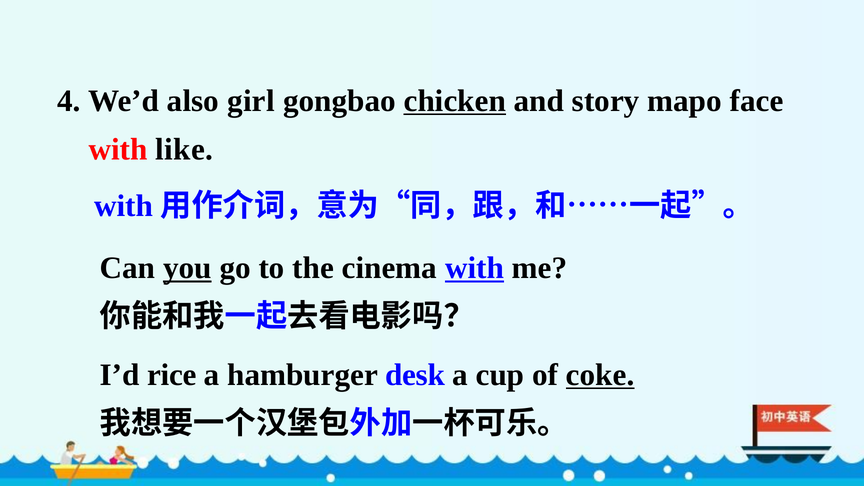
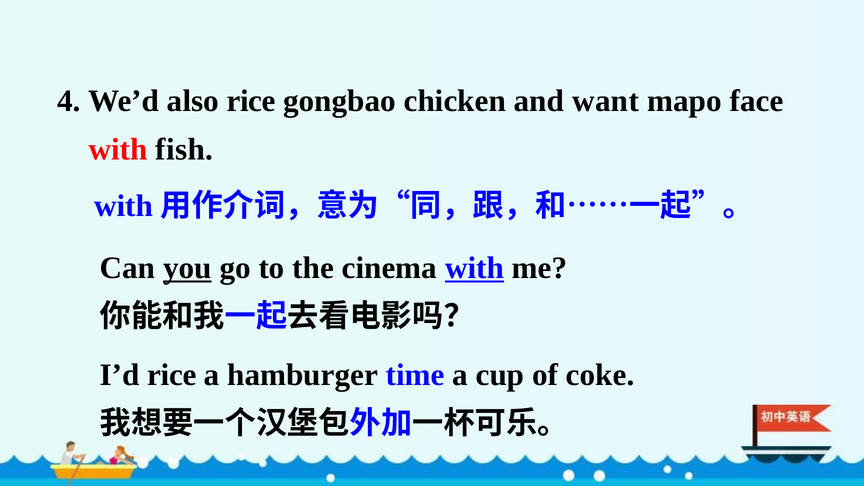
also girl: girl -> rice (251, 101)
chicken underline: present -> none (455, 101)
story: story -> want (606, 101)
like: like -> fish (184, 149)
desk: desk -> time (415, 375)
coke underline: present -> none (600, 375)
